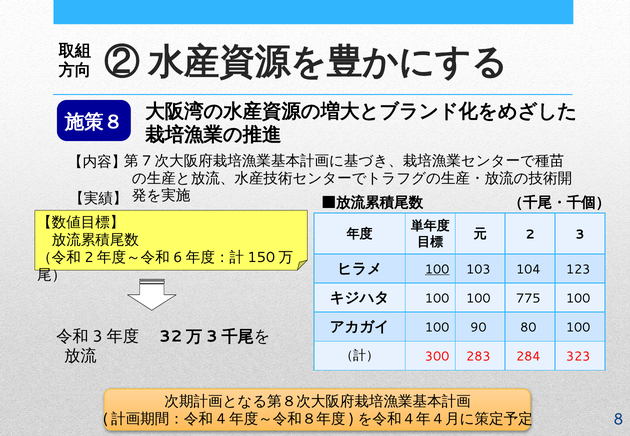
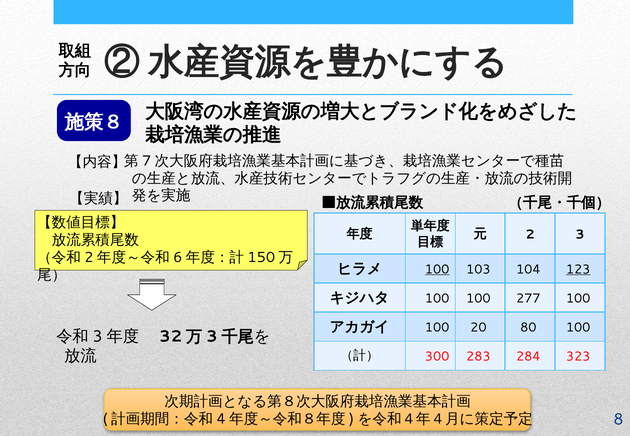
123 underline: none -> present (578, 269)
775: 775 -> 277 (528, 298)
90: 90 -> 20 (478, 327)
